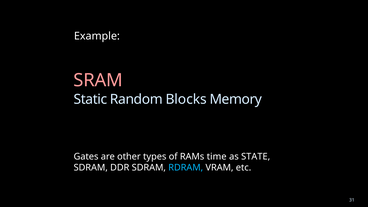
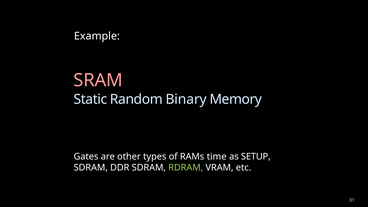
Blocks: Blocks -> Binary (186, 99)
STATE: STATE -> SETUP (256, 157)
RDRAM colour: light blue -> light green (186, 168)
